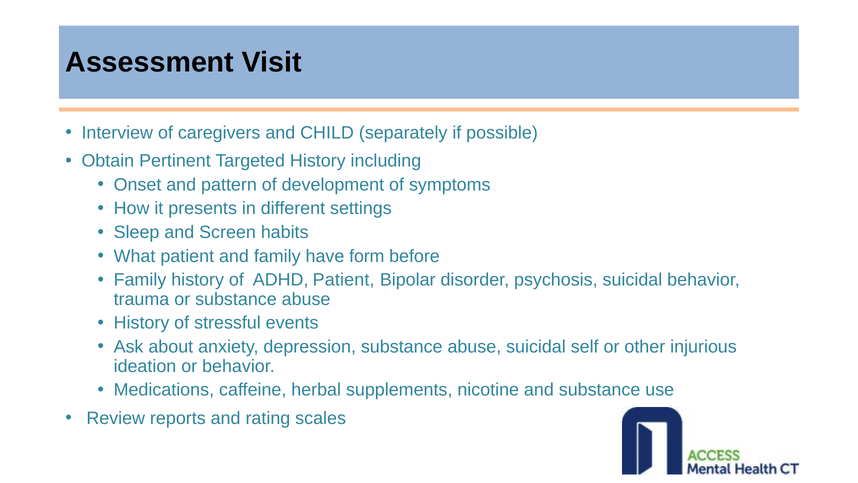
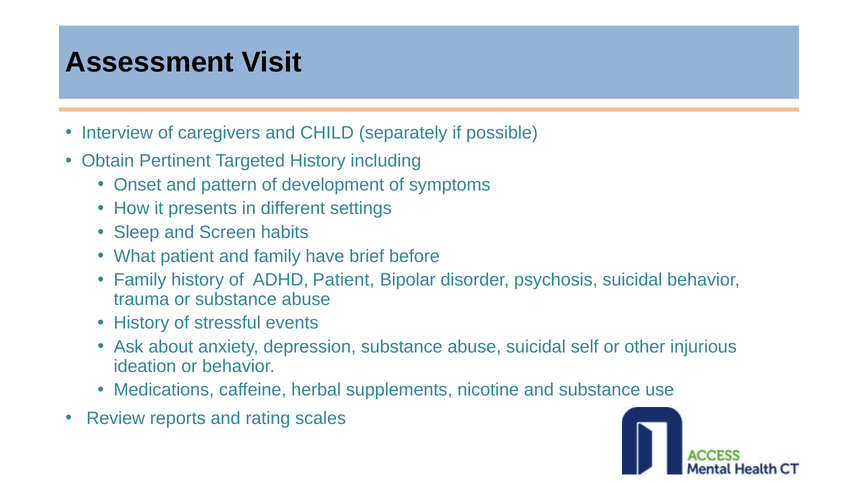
form: form -> brief (367, 256)
